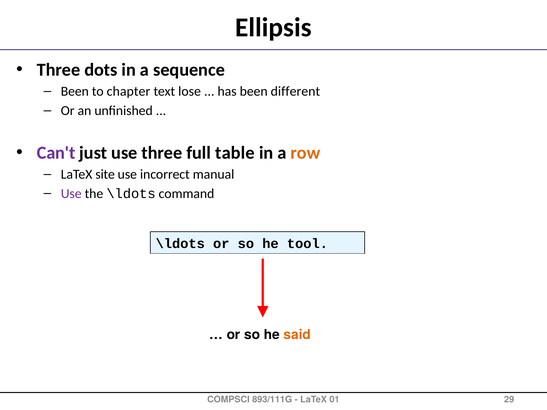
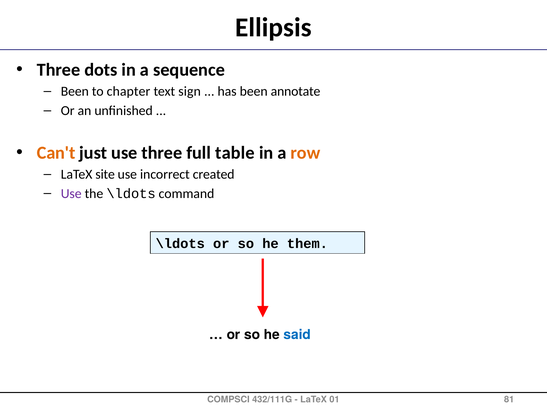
lose: lose -> sign (190, 92)
different: different -> annotate (296, 92)
Can't colour: purple -> orange (56, 153)
manual: manual -> created (214, 174)
tool: tool -> them (307, 244)
said colour: orange -> blue (297, 335)
893/111G: 893/111G -> 432/111G (272, 400)
29: 29 -> 81 (509, 400)
